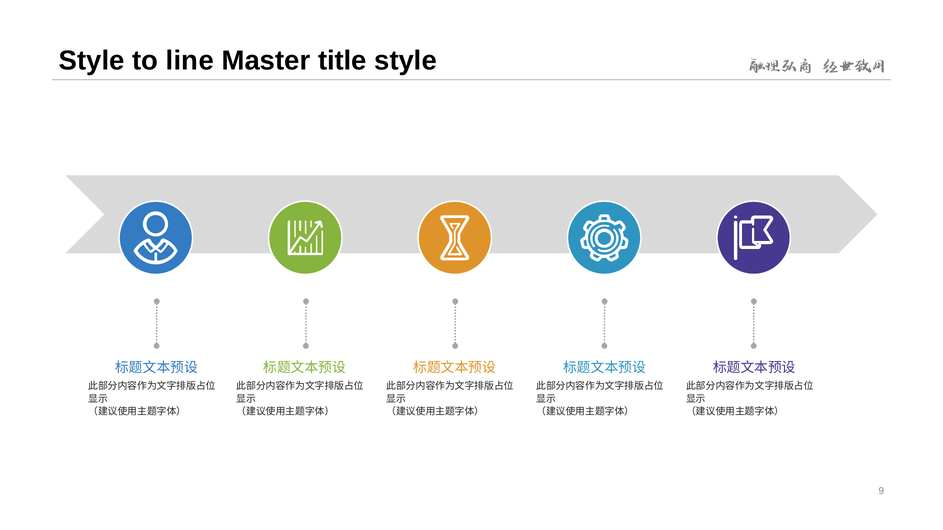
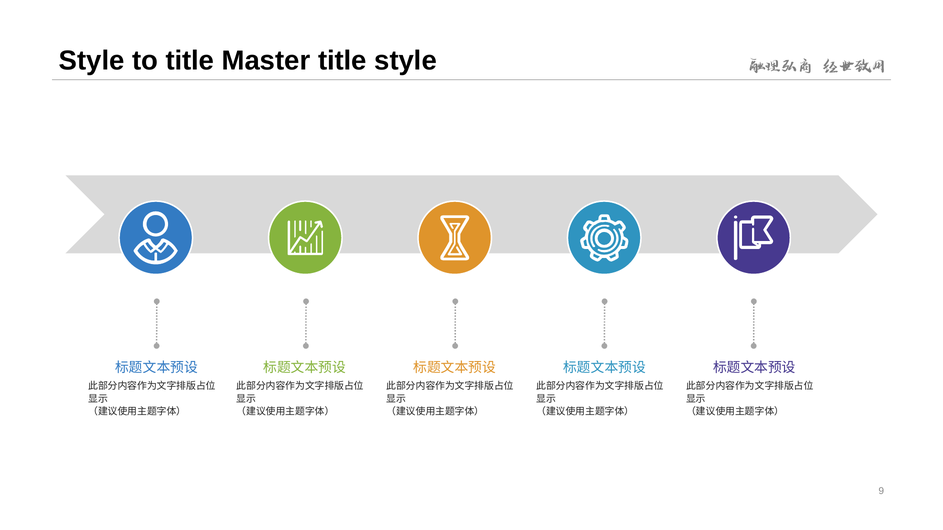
to line: line -> title (190, 61)
